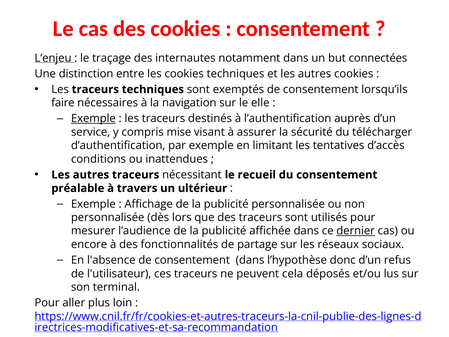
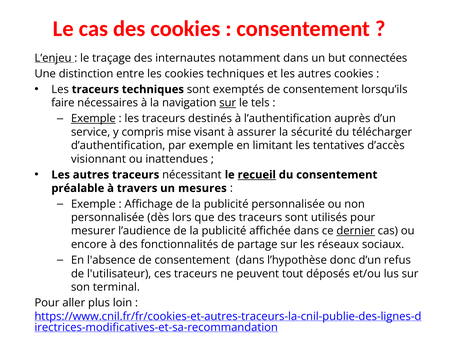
sur underline: none -> present (228, 103)
elle: elle -> tels (260, 103)
conditions: conditions -> visionnant (98, 159)
recueil underline: none -> present (257, 175)
ultérieur: ultérieur -> mesures (202, 188)
cela: cela -> tout (293, 273)
